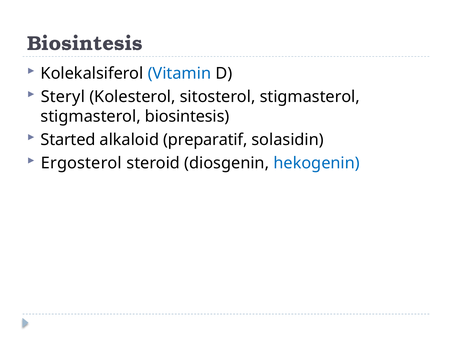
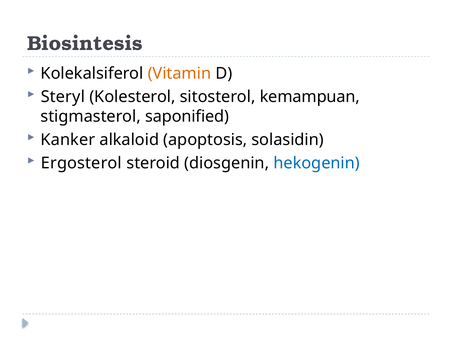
Vitamin colour: blue -> orange (179, 73)
sitosterol stigmasterol: stigmasterol -> kemampuan (310, 97)
stigmasterol biosintesis: biosintesis -> saponified (187, 116)
Started: Started -> Kanker (68, 140)
preparatif: preparatif -> apoptosis (205, 140)
